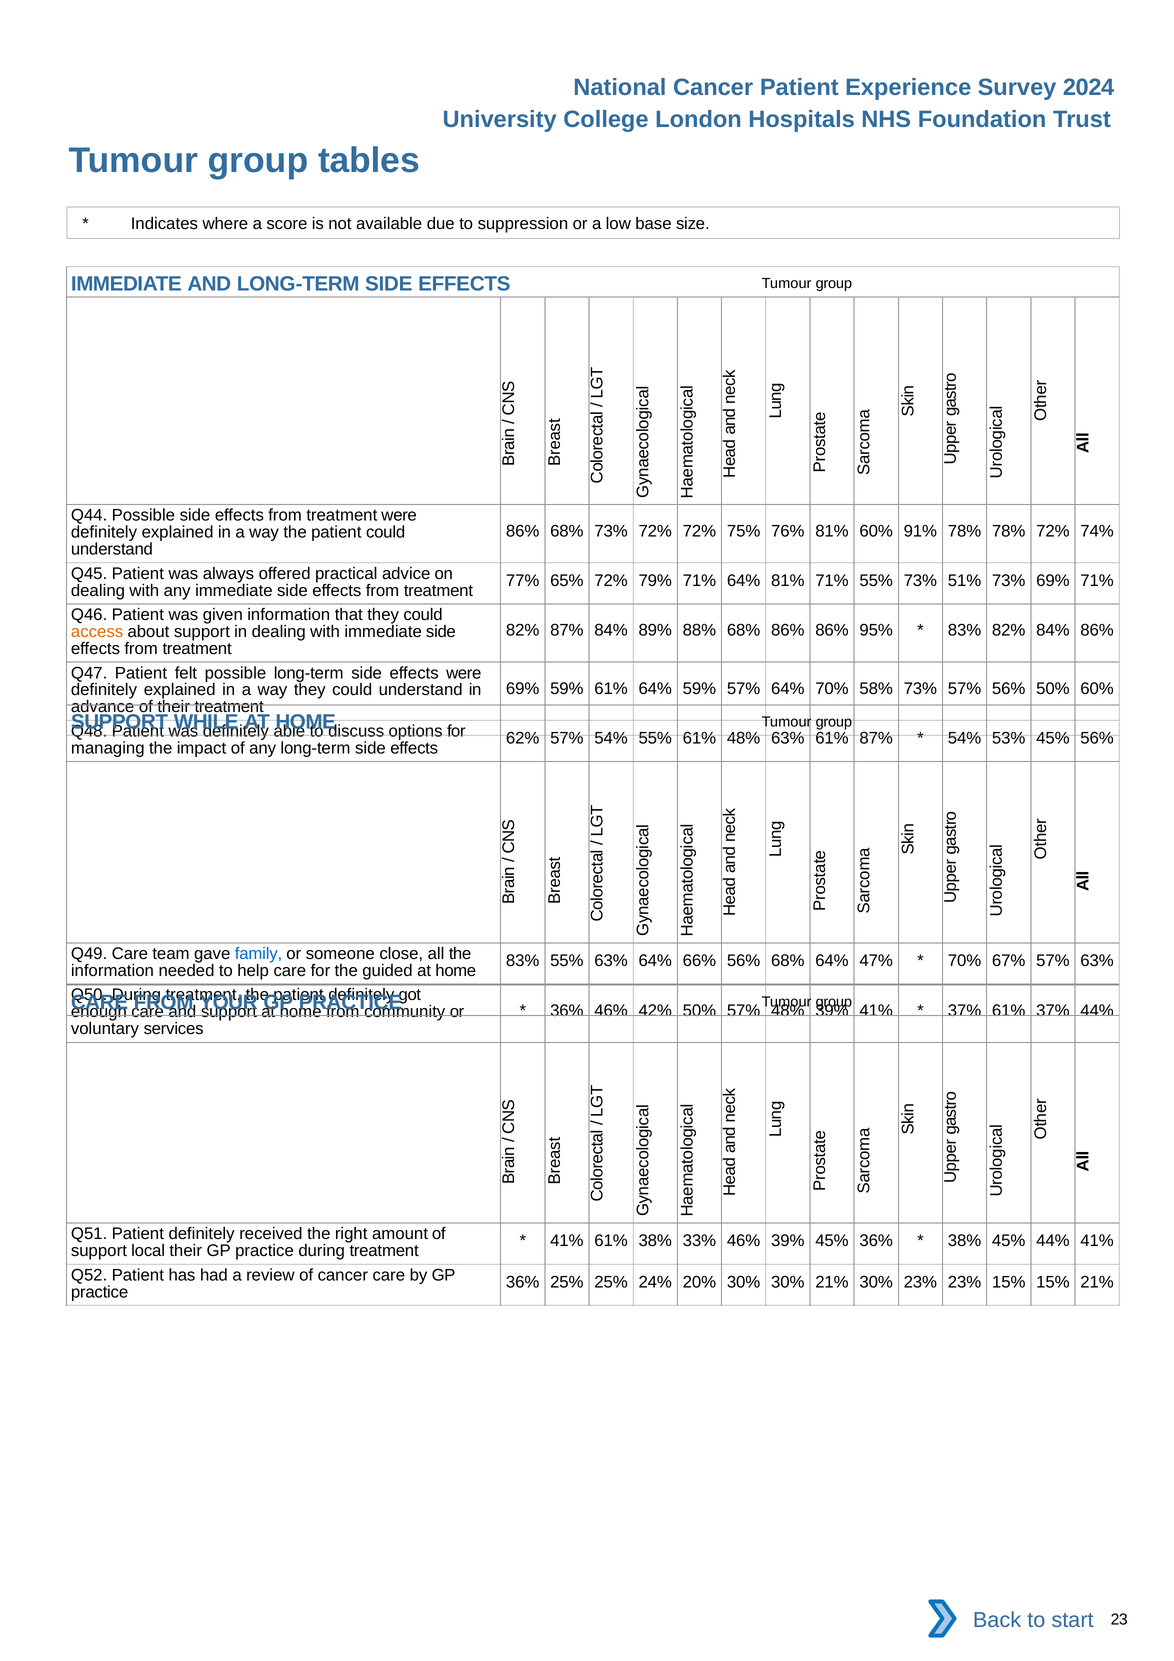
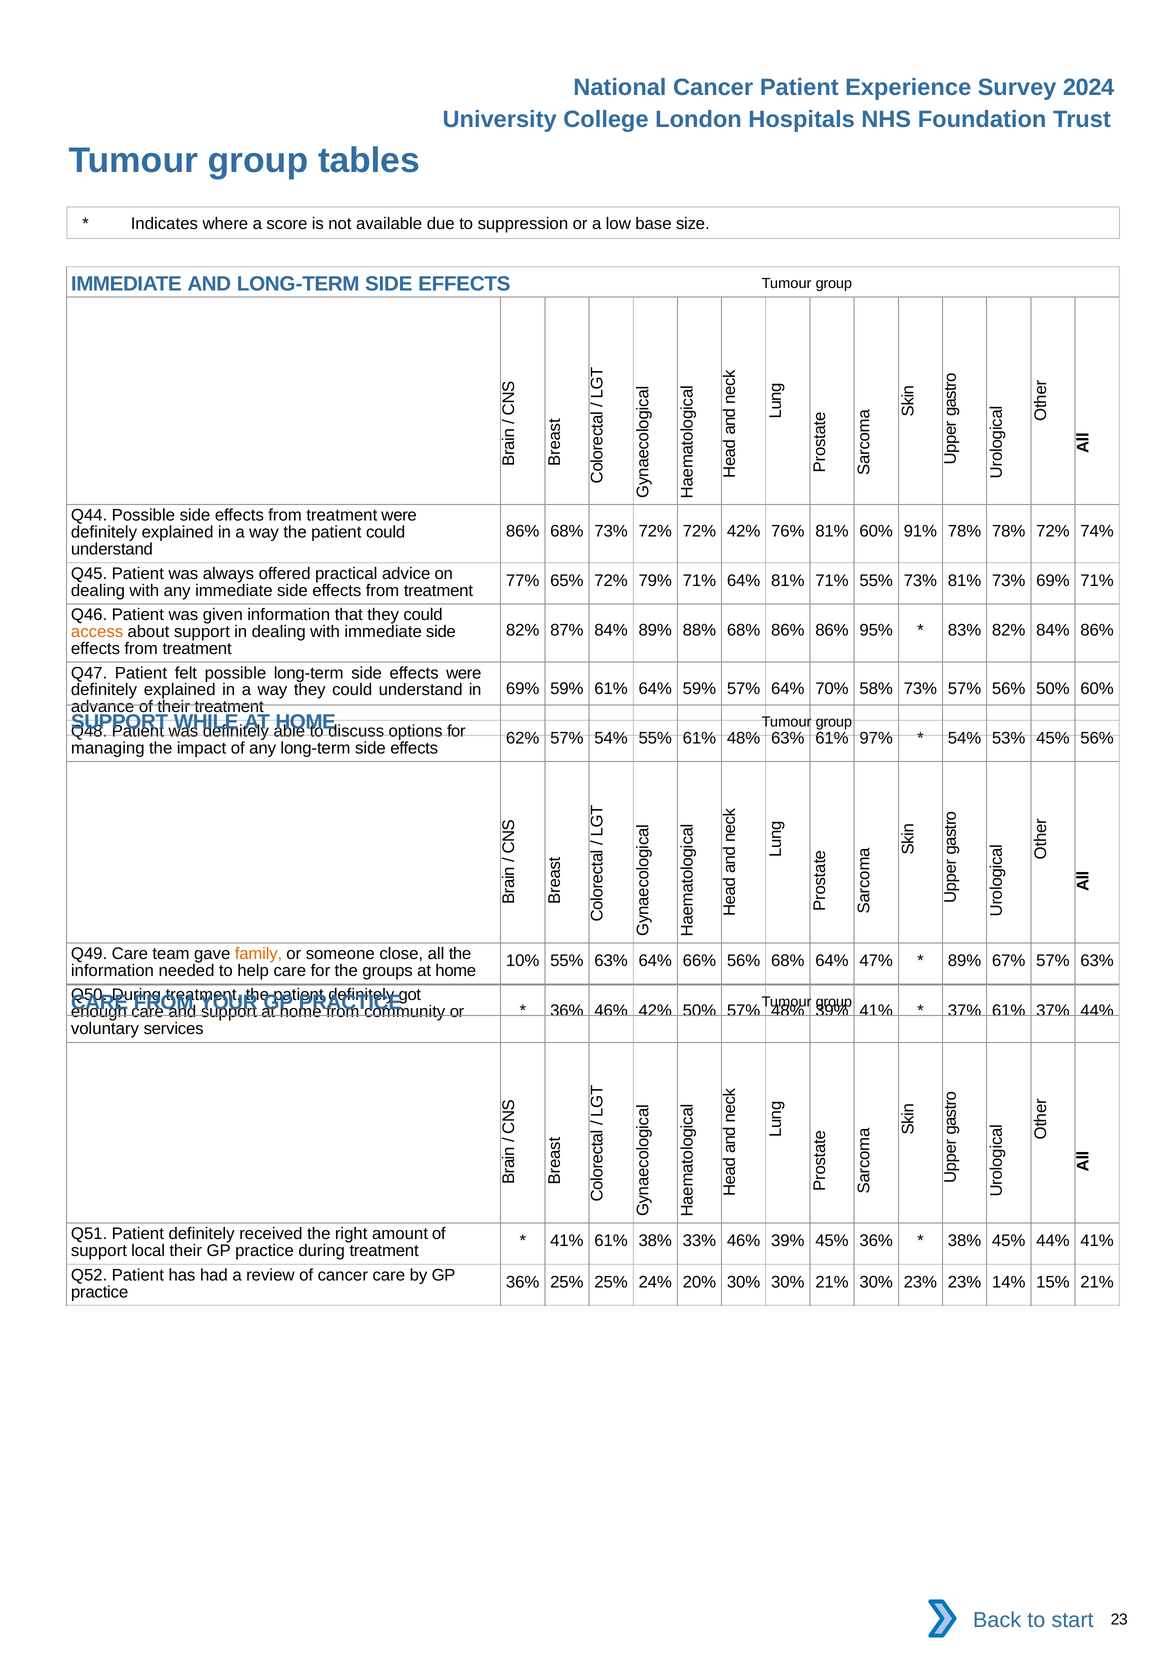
72% 75%: 75% -> 42% (744, 531)
73% 51%: 51% -> 81% (965, 581)
61% 87%: 87% -> 97% (876, 738)
family colour: blue -> orange (259, 954)
83%: 83% -> 10% (523, 961)
70%: 70% -> 89% (965, 961)
guided: guided -> groups (388, 971)
23% 15%: 15% -> 14% (1009, 1282)
